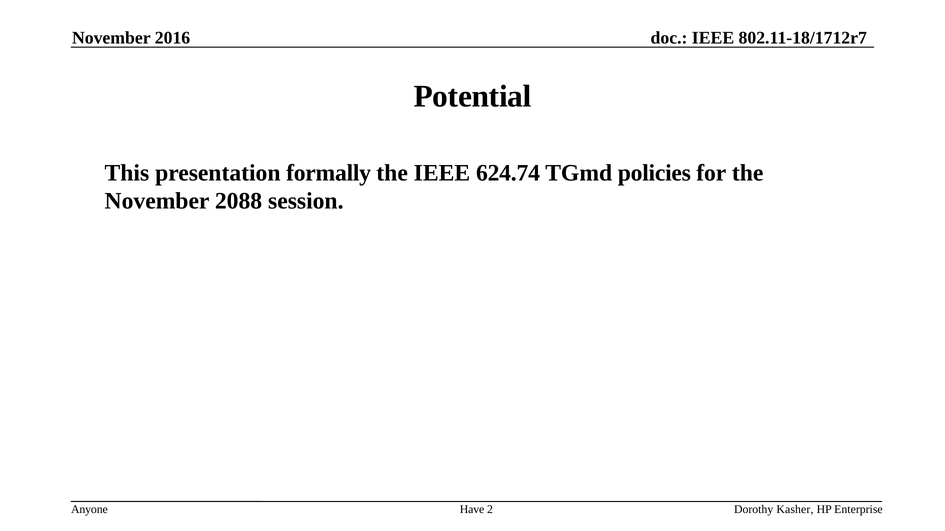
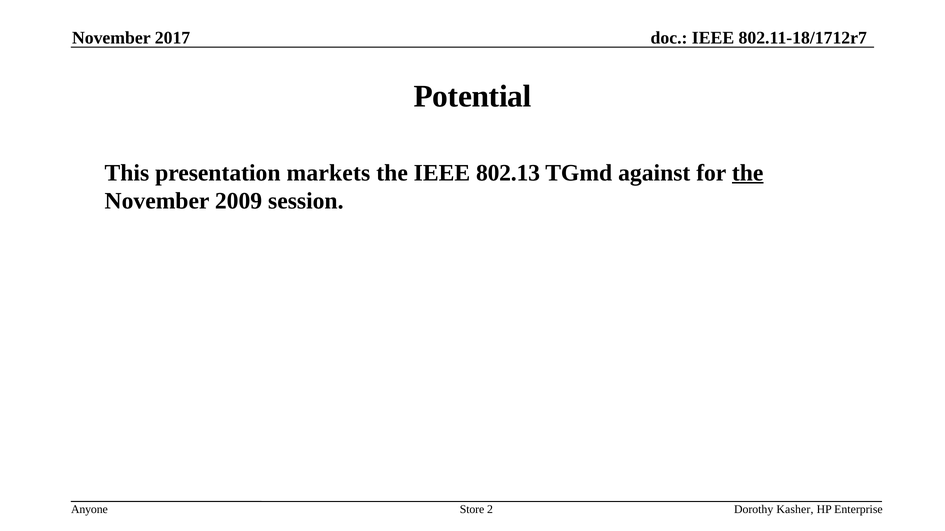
2016: 2016 -> 2017 (173, 38)
formally: formally -> markets (328, 173)
624.74: 624.74 -> 802.13 (508, 173)
policies: policies -> against (654, 173)
the underline: none -> present (748, 173)
2088: 2088 -> 2009 (239, 201)
Have: Have -> Store (472, 510)
